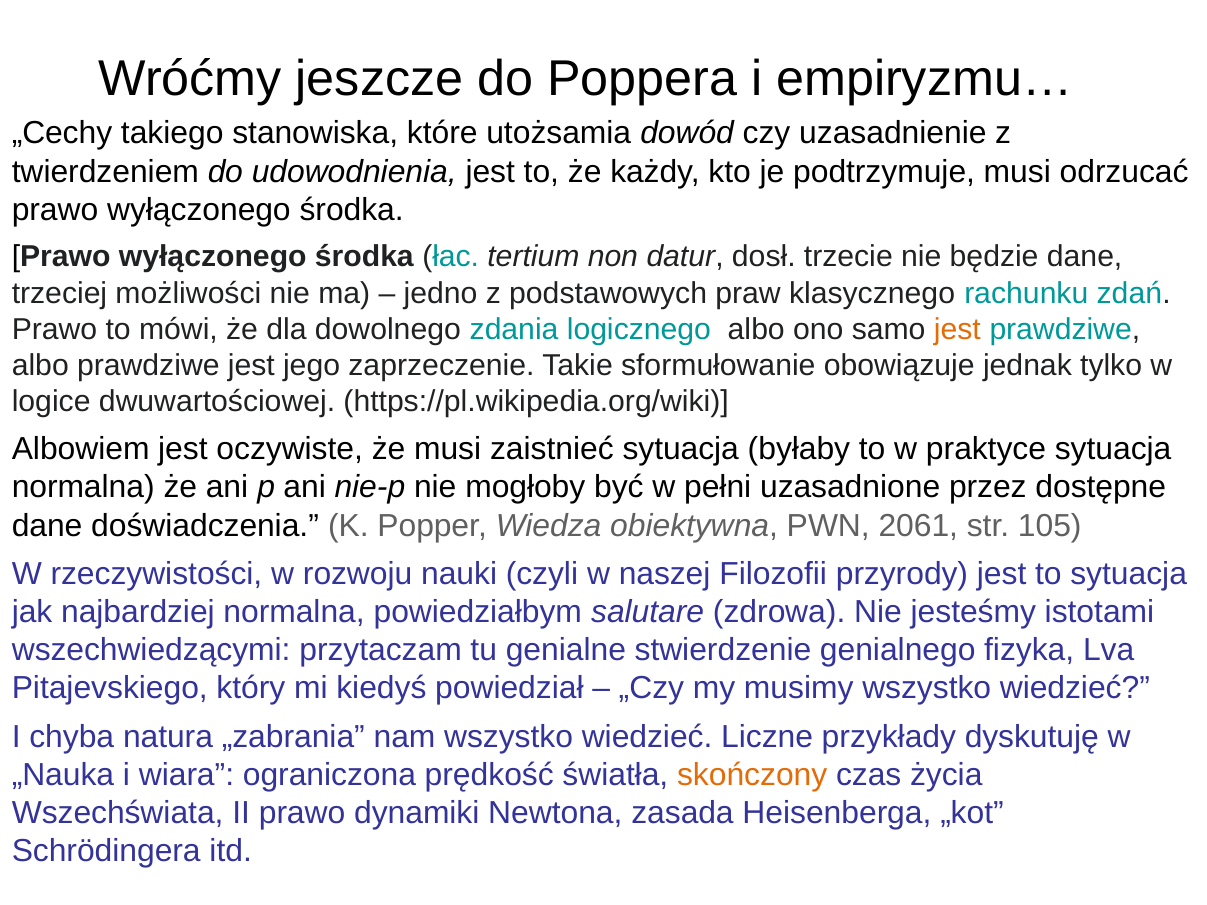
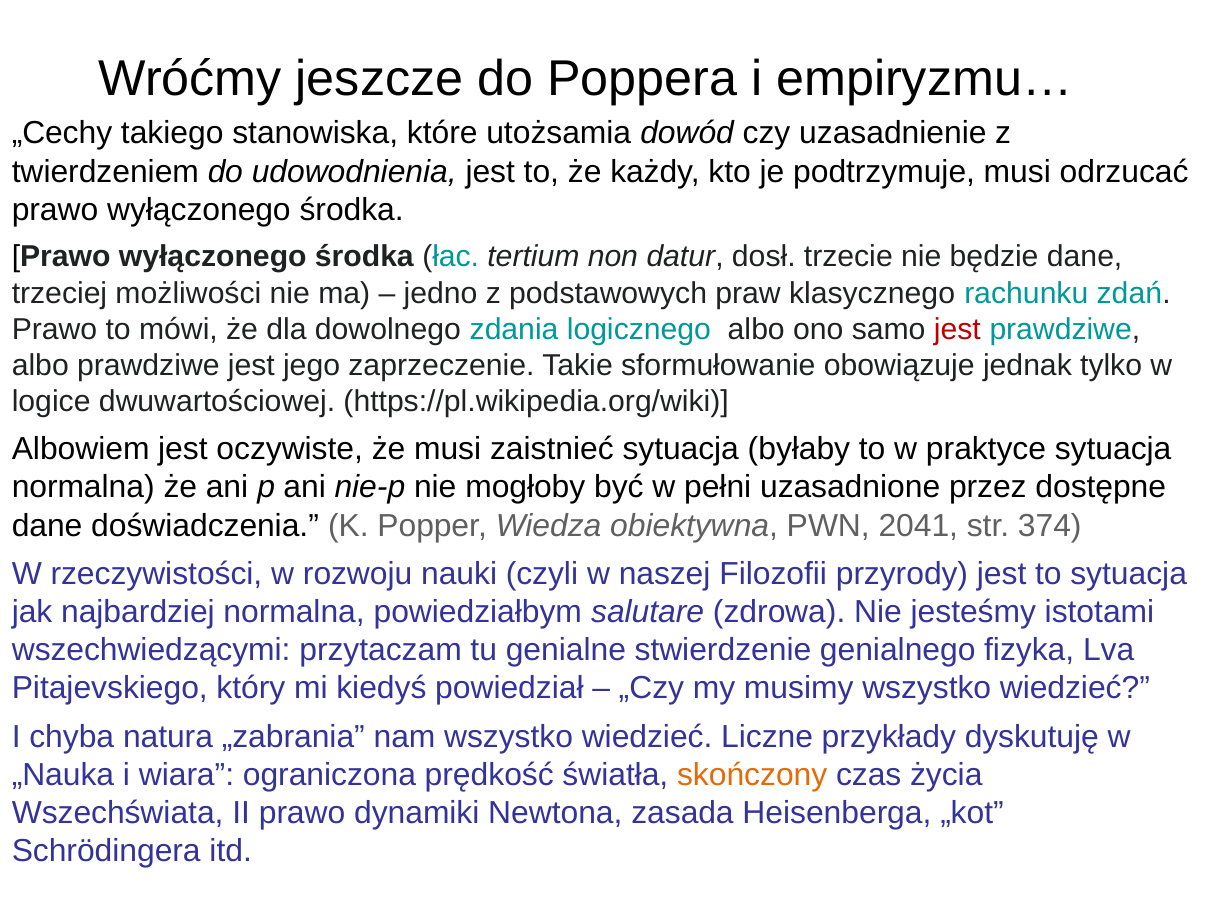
jest colour: orange -> red (957, 330)
2061: 2061 -> 2041 (918, 526)
105: 105 -> 374 (1050, 526)
